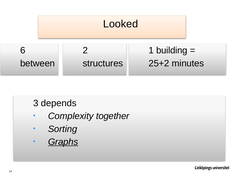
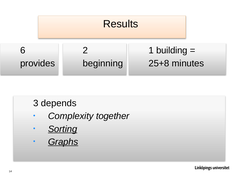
Looked: Looked -> Results (121, 24)
between: between -> provides (38, 64)
structures: structures -> beginning (103, 64)
25+2: 25+2 -> 25+8 (159, 64)
Sorting underline: none -> present (63, 130)
